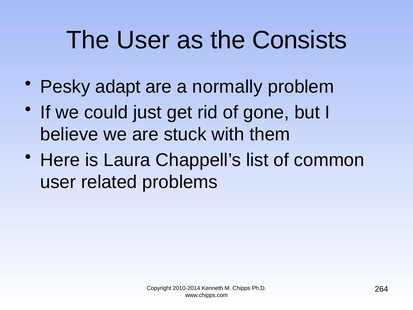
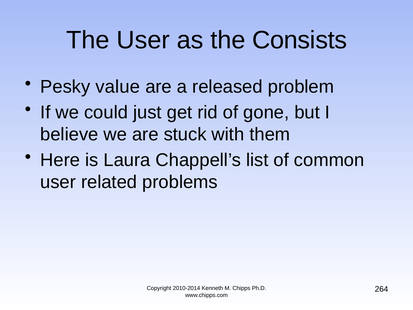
adapt: adapt -> value (118, 87)
normally: normally -> released (228, 87)
